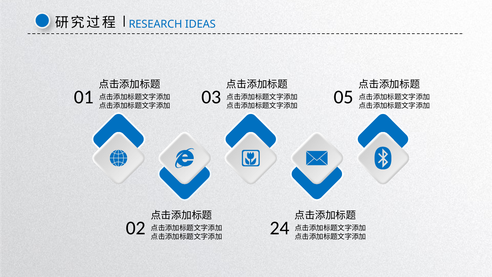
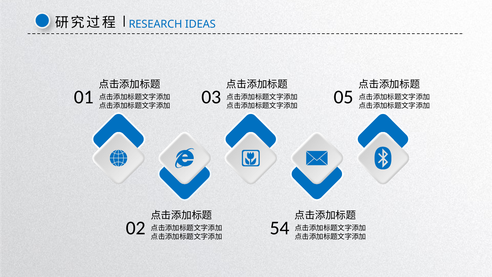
24: 24 -> 54 (280, 228)
